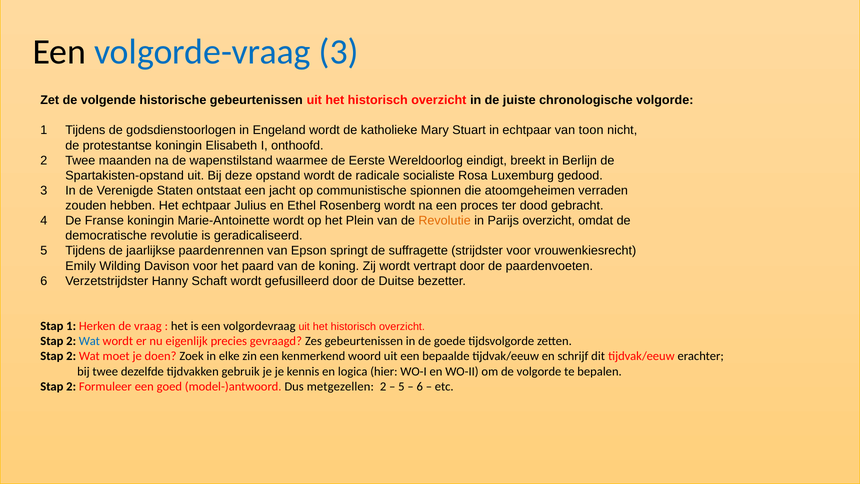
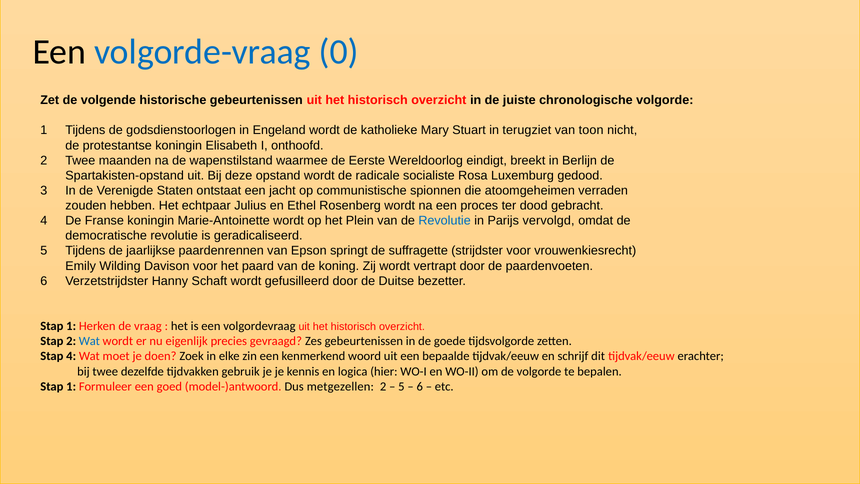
volgorde-vraag 3: 3 -> 0 (339, 52)
in echtpaar: echtpaar -> terugziet (527, 130)
Revolutie colour: orange -> blue (445, 221)
Parijs overzicht: overzicht -> vervolgd (549, 221)
2: 2 -> 4 (71, 356)
2: 2 -> 1 (71, 386)
